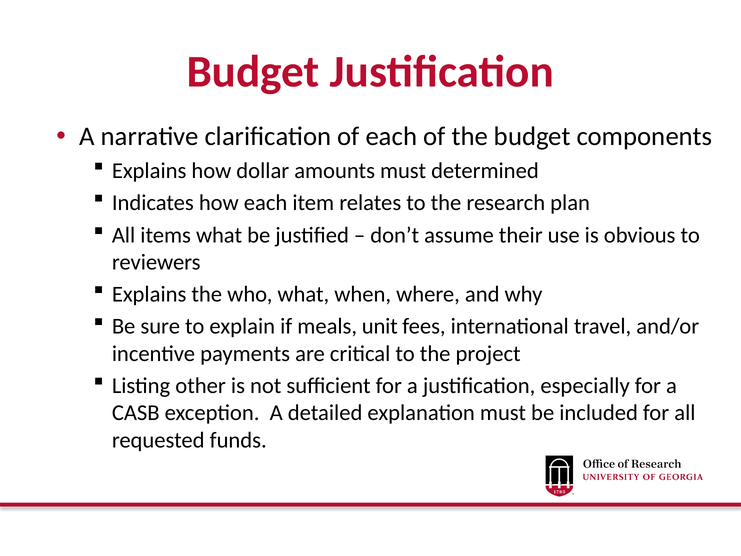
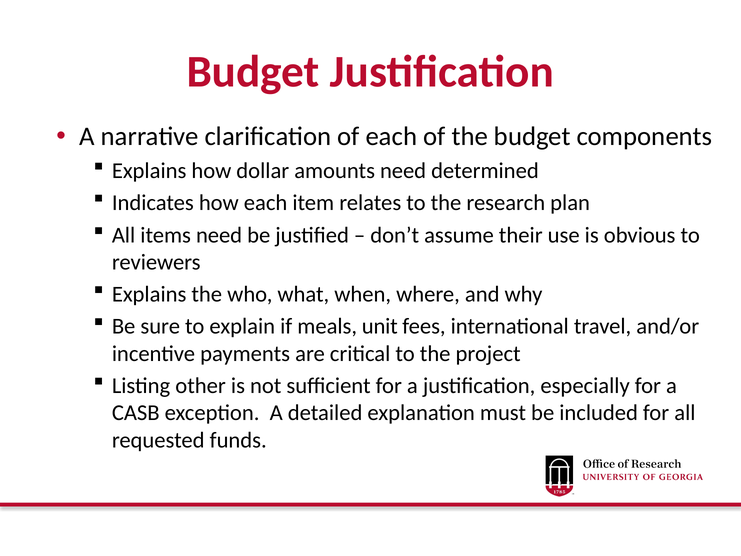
amounts must: must -> need (403, 171)
items what: what -> need (219, 235)
